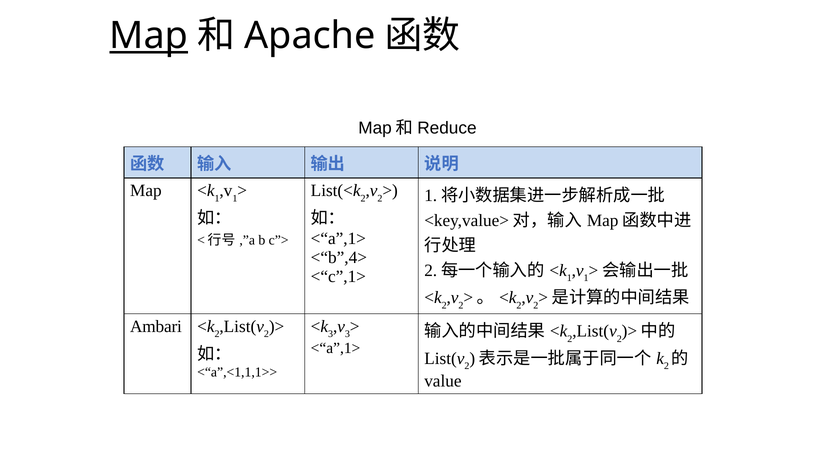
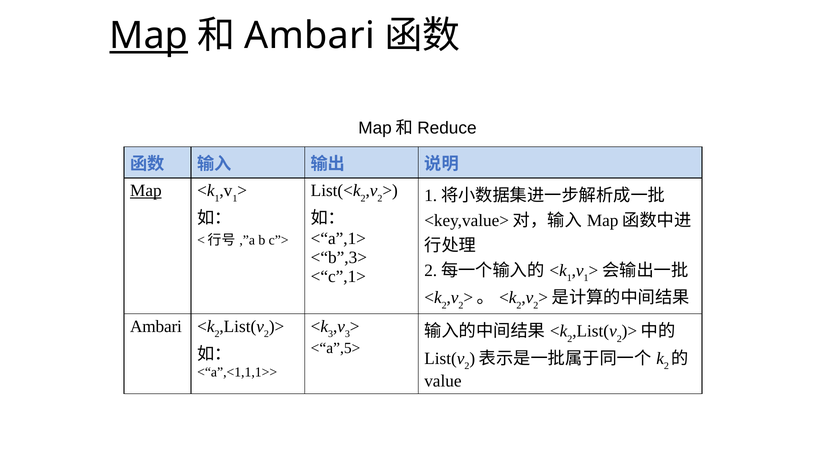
Apache: Apache -> Ambari (310, 36)
Map underline: none -> present (146, 191)
<“b”,4>: <“b”,4> -> <“b”,3> (339, 257)
<“a”,1>: <“a”,1> -> <“a”,5> (336, 348)
